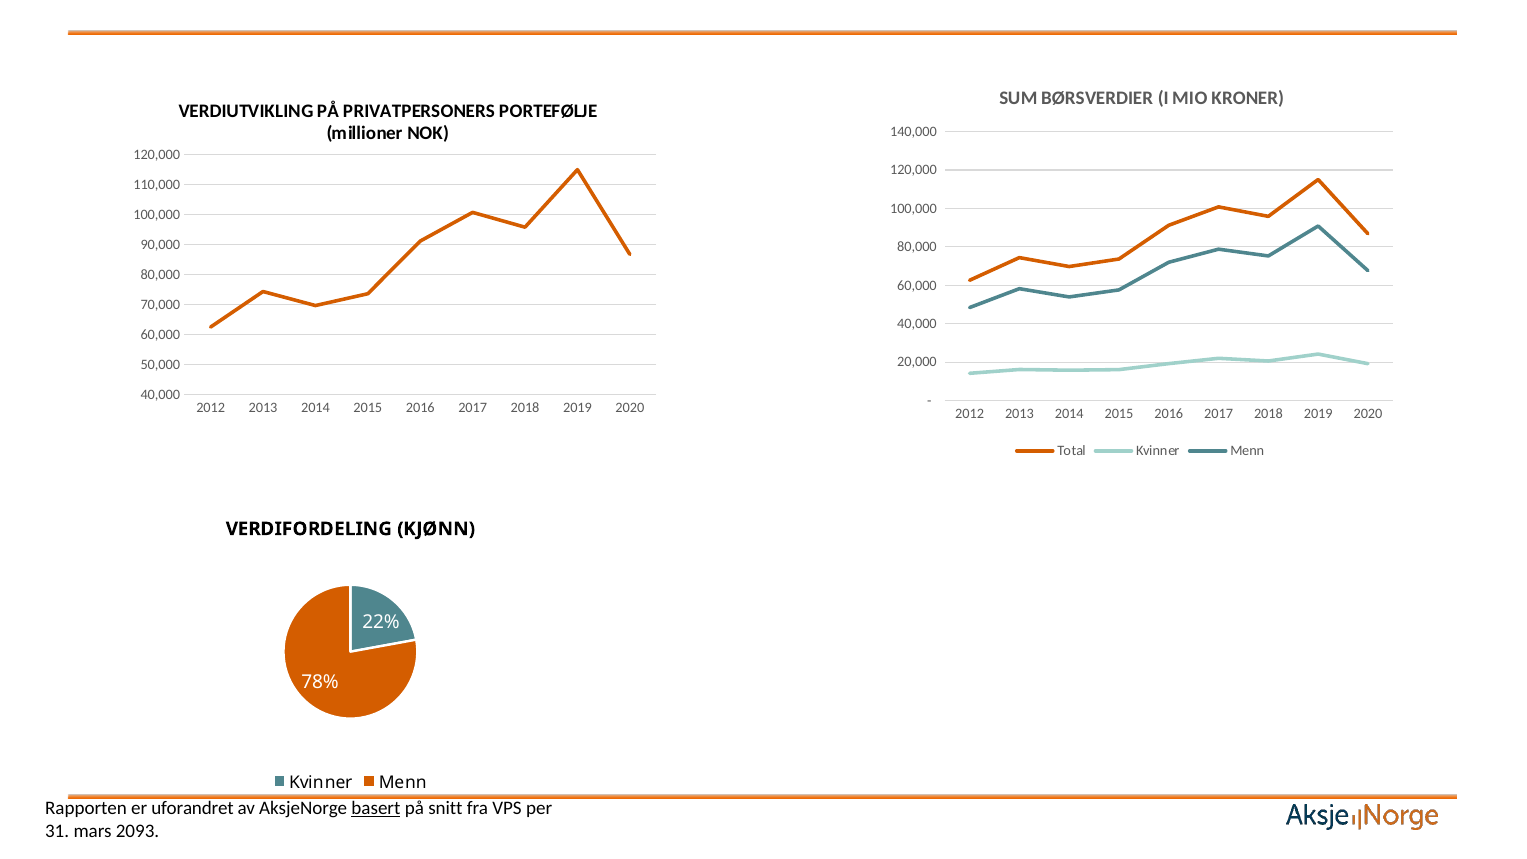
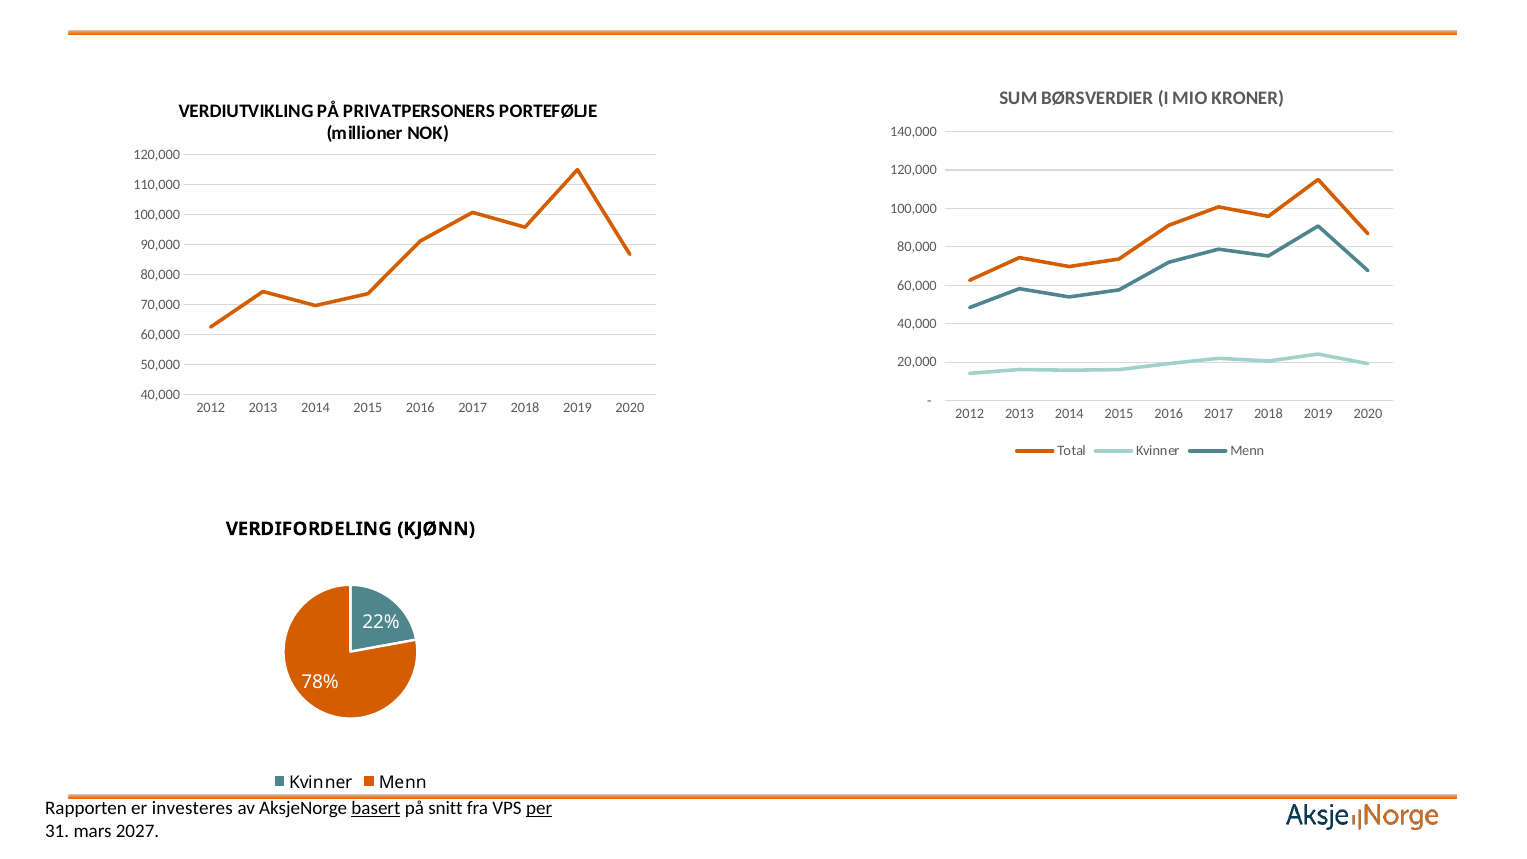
uforandret: uforandret -> investeres (192, 809)
per underline: none -> present (539, 809)
2093: 2093 -> 2027 (138, 831)
